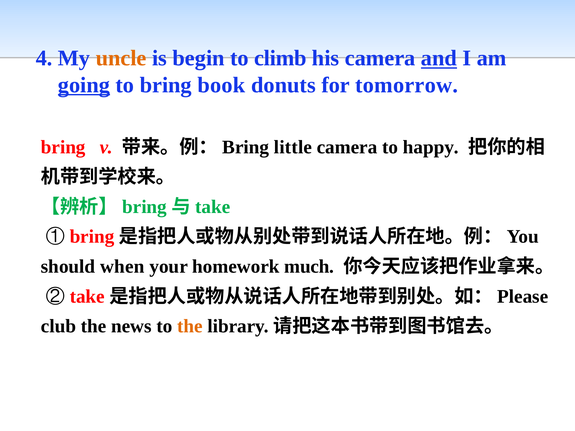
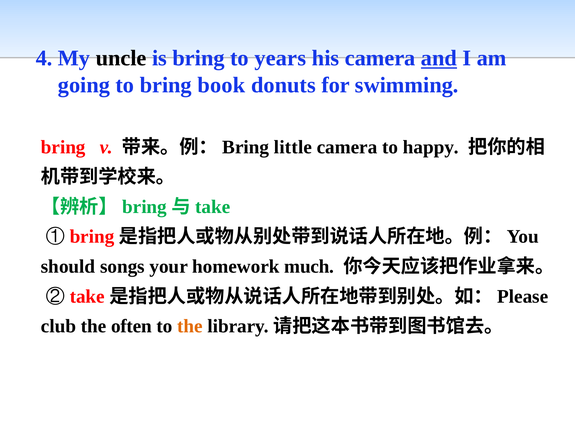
uncle colour: orange -> black (121, 58)
is begin: begin -> bring (199, 58)
climb: climb -> years (280, 58)
going underline: present -> none (84, 85)
tomorrow: tomorrow -> swimming (407, 85)
when: when -> songs (122, 267)
news: news -> often (131, 326)
